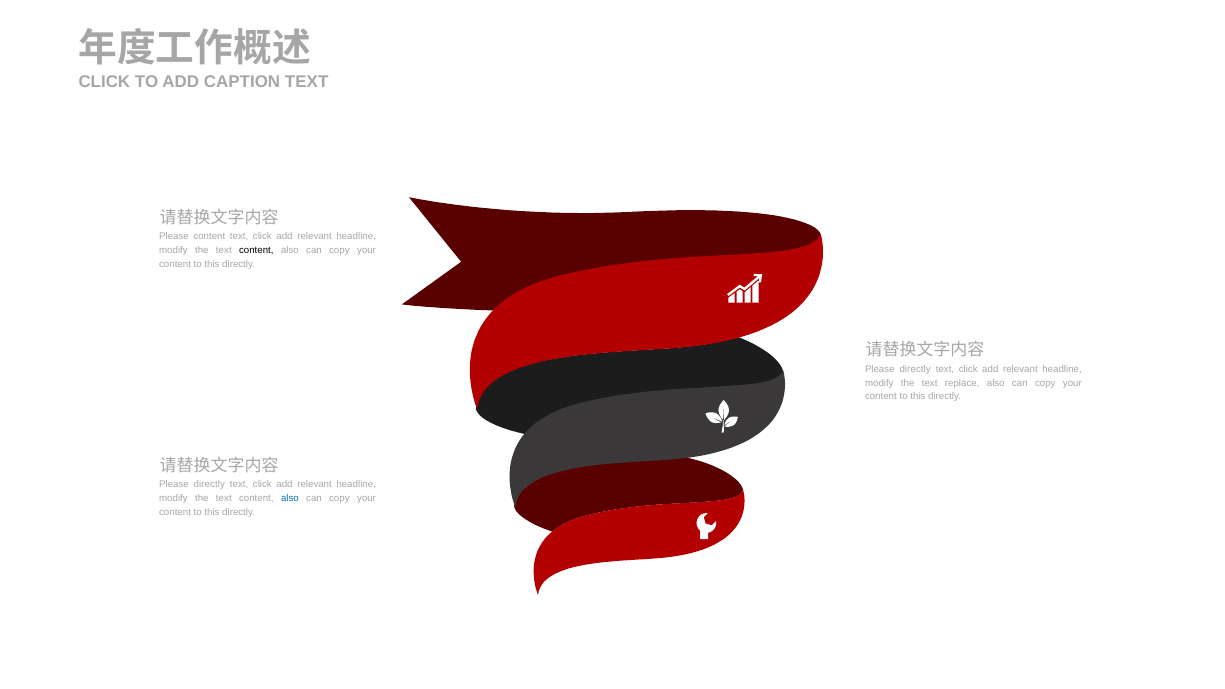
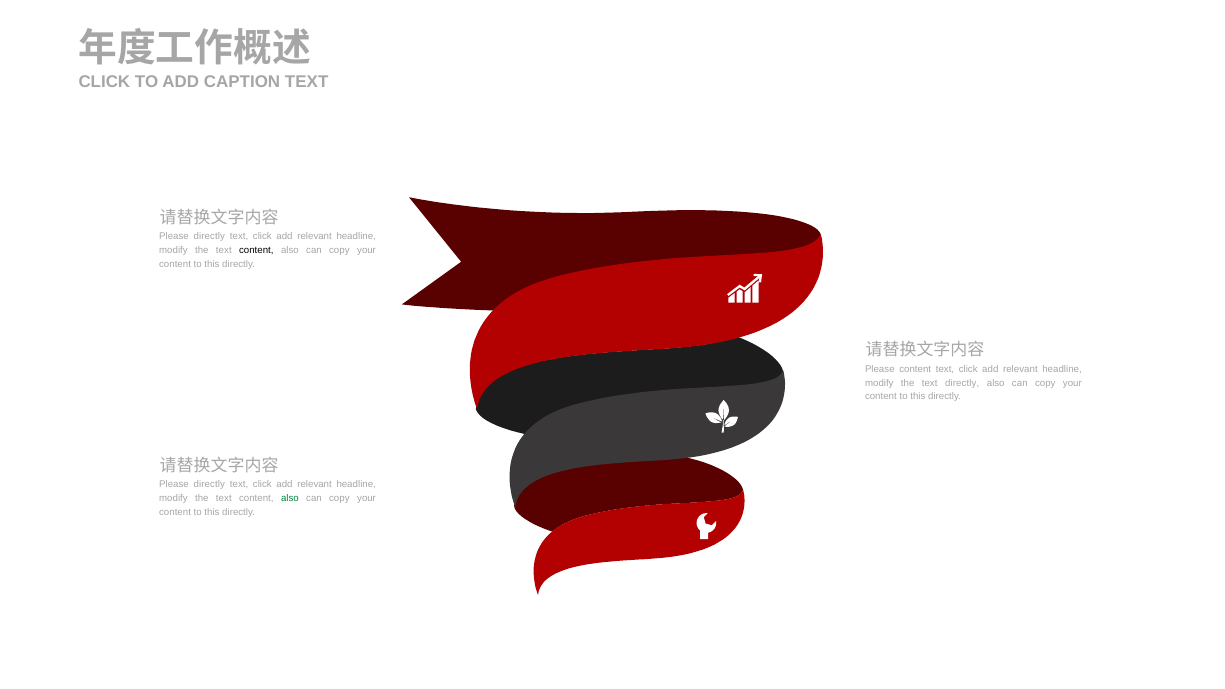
content: content -> directly (209, 236)
directly: directly -> content (915, 369)
text replace: replace -> directly (962, 383)
also colour: blue -> green (290, 498)
